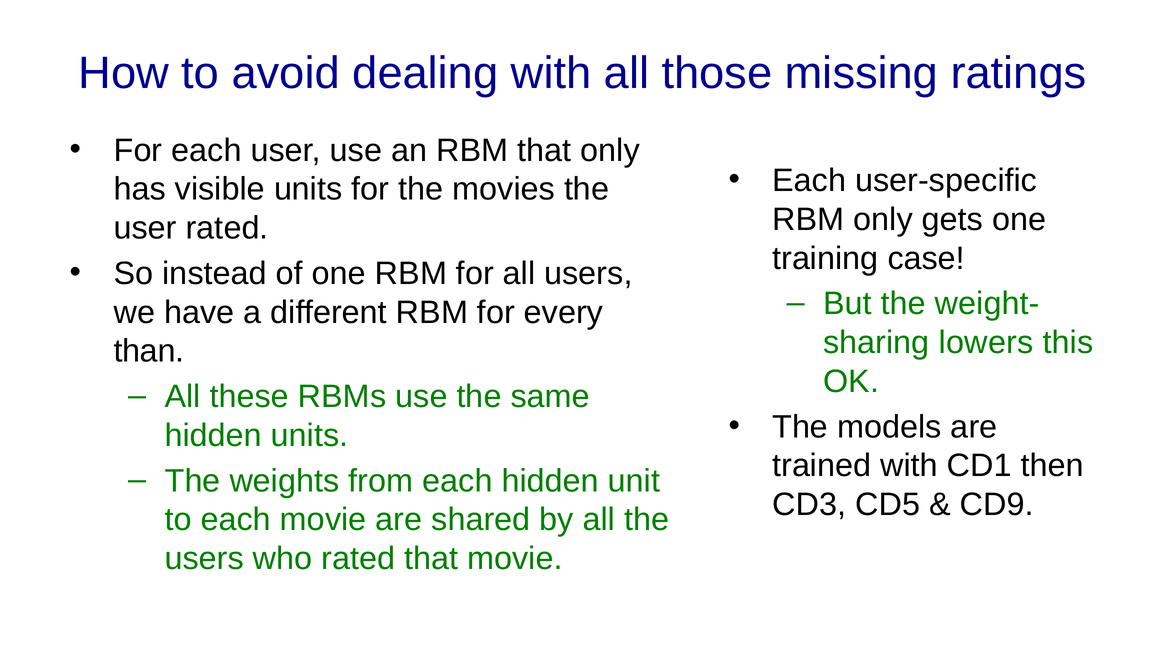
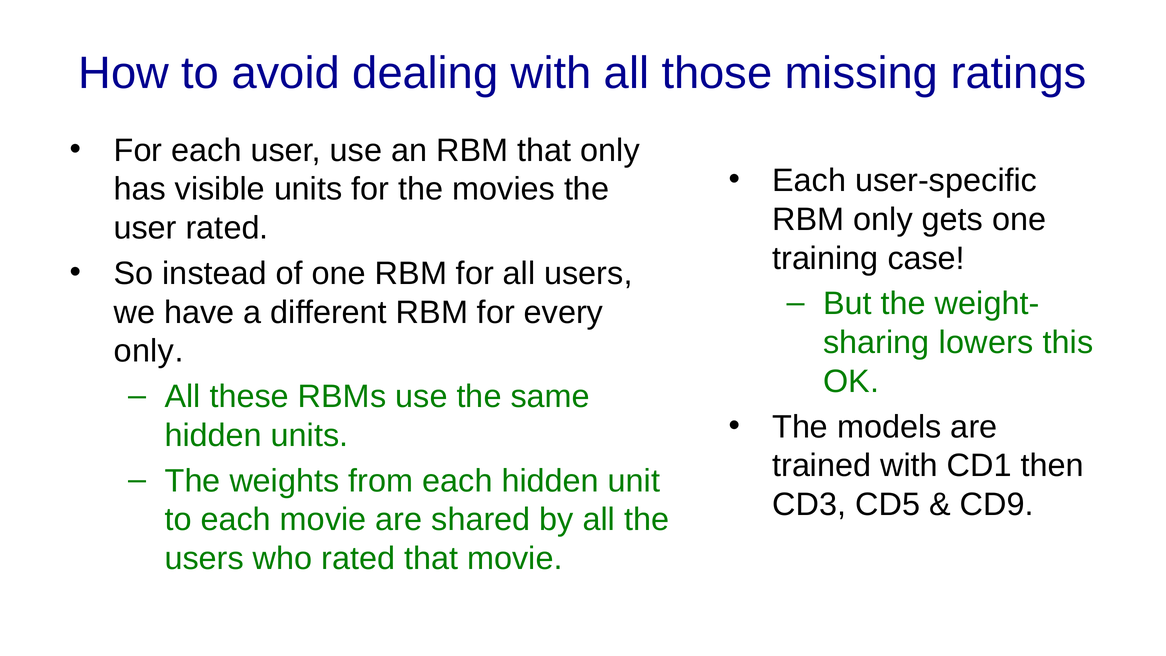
than: than -> only (149, 351)
